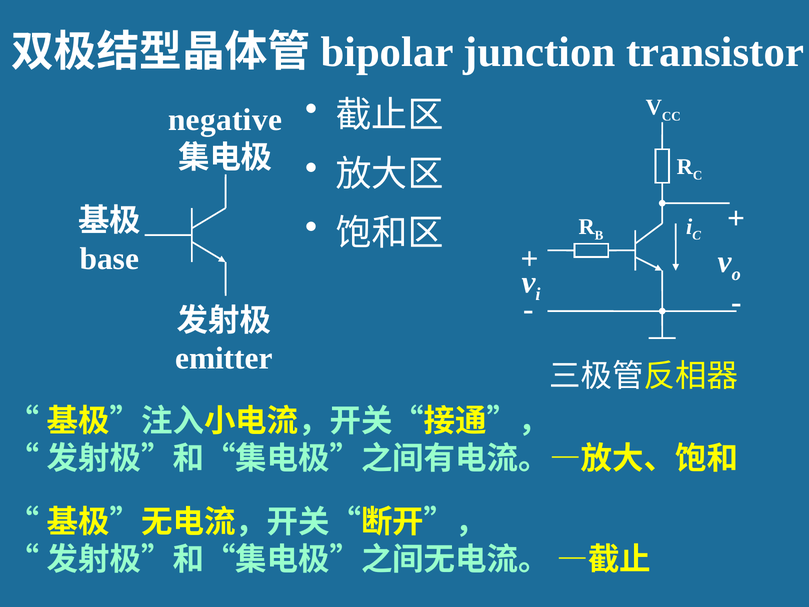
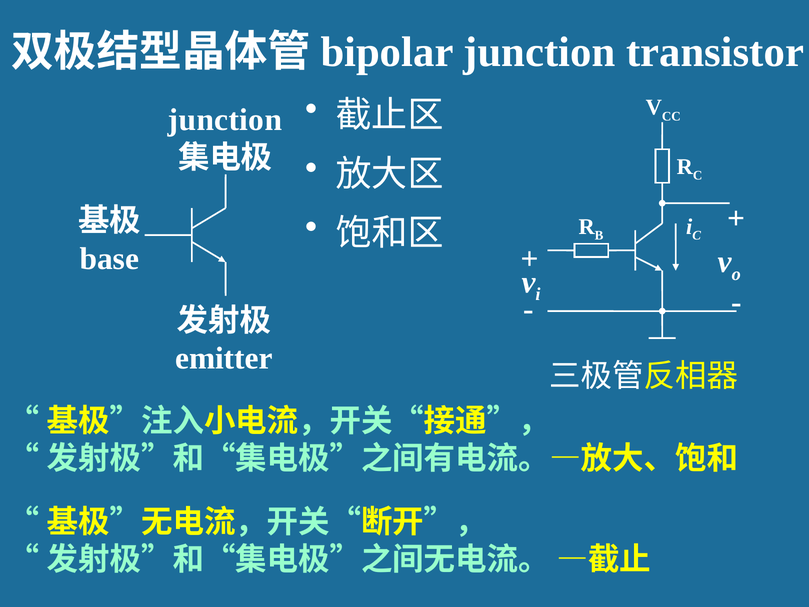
negative: negative -> junction (225, 120)
